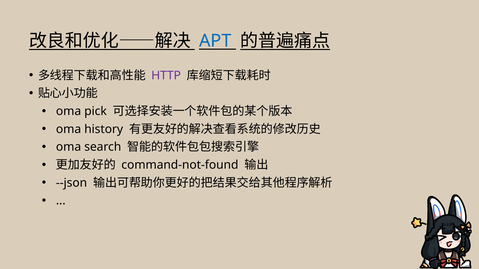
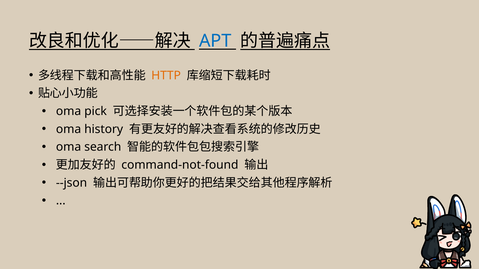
HTTP colour: purple -> orange (166, 76)
